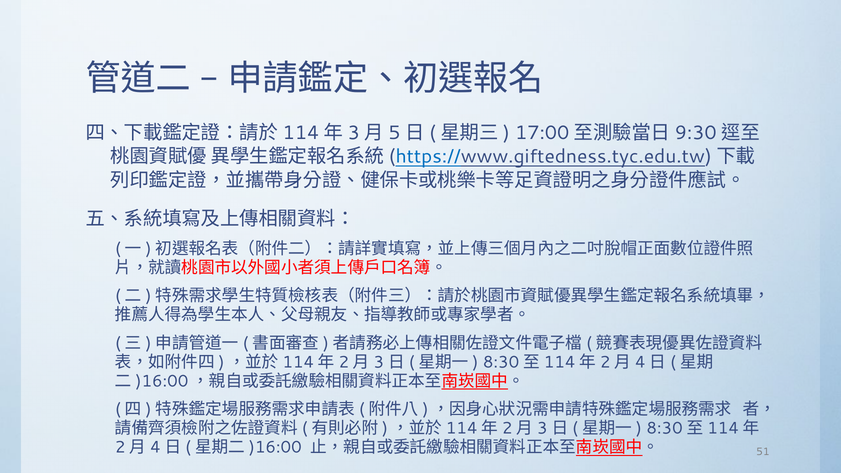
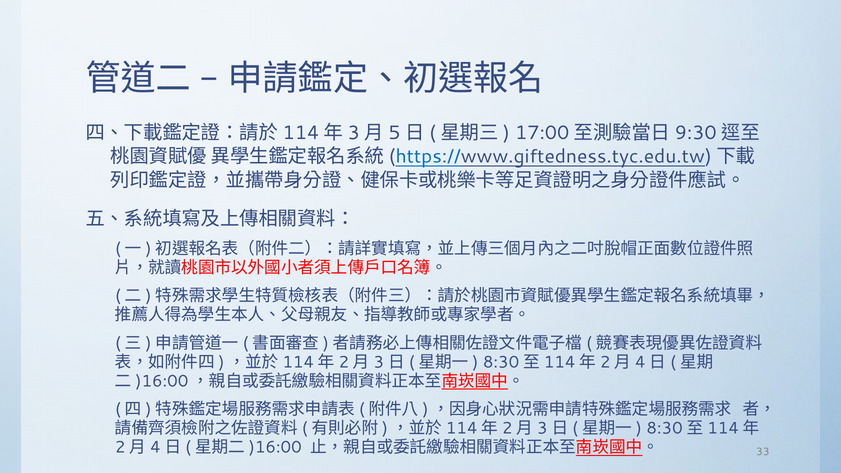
51: 51 -> 33 (763, 452)
